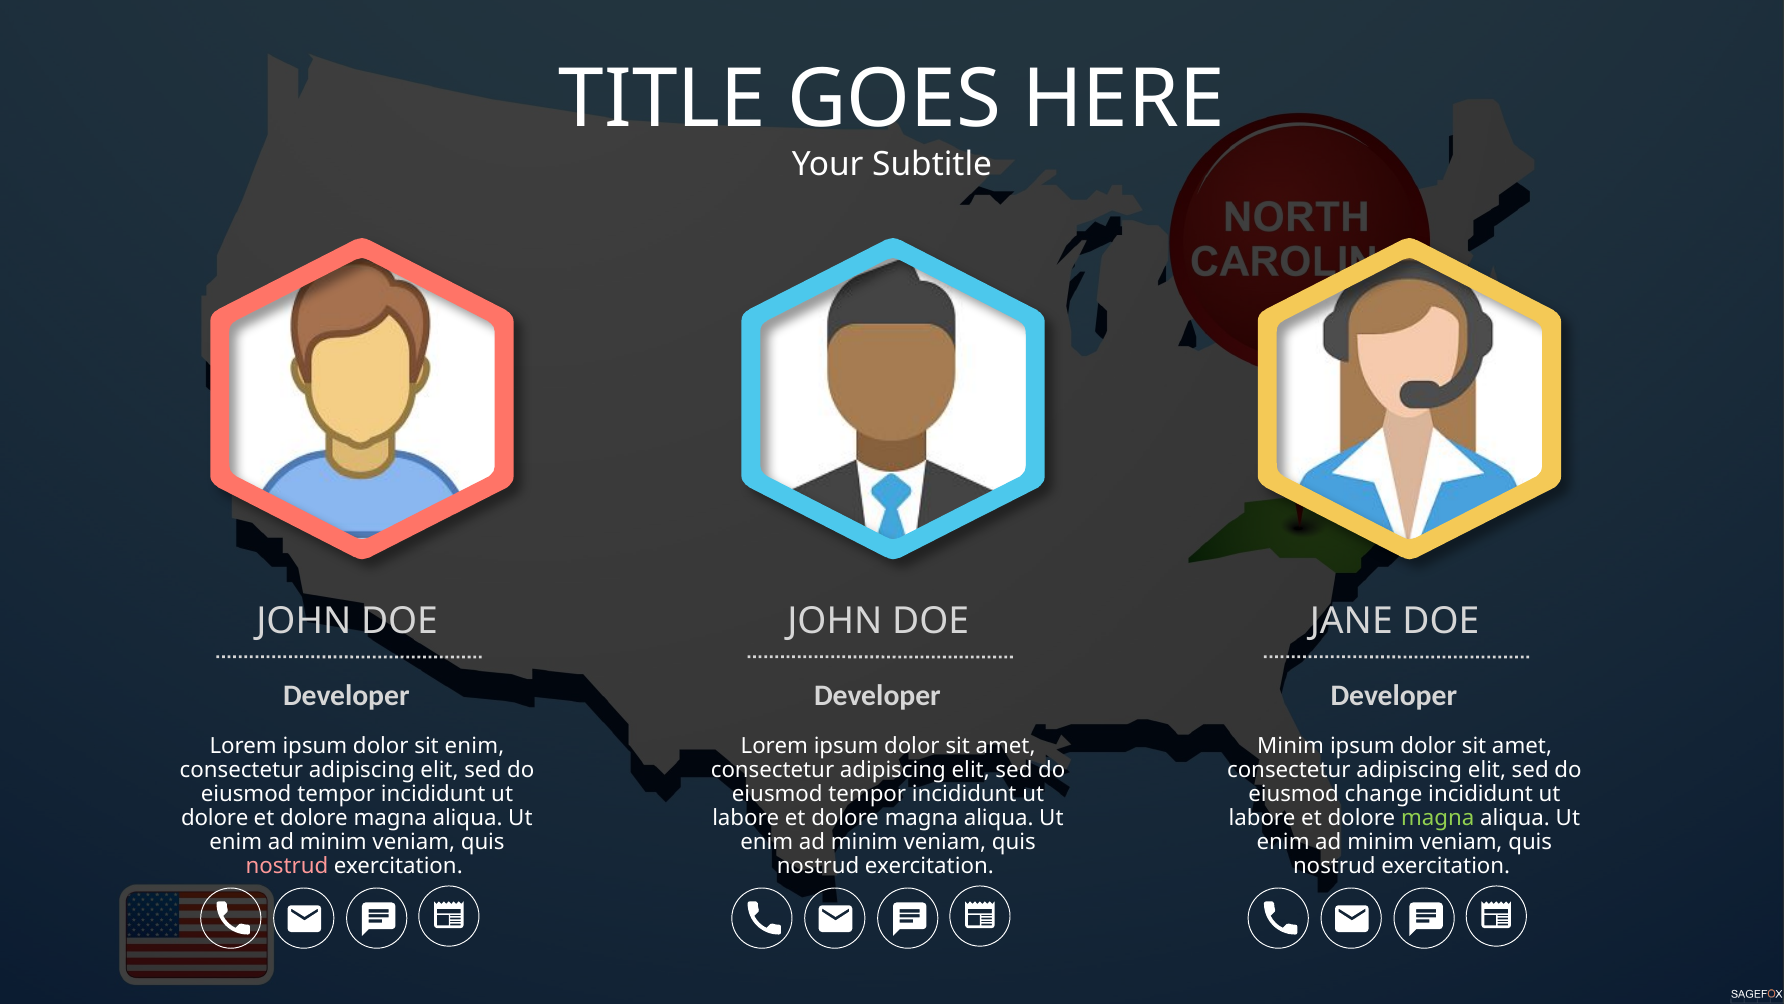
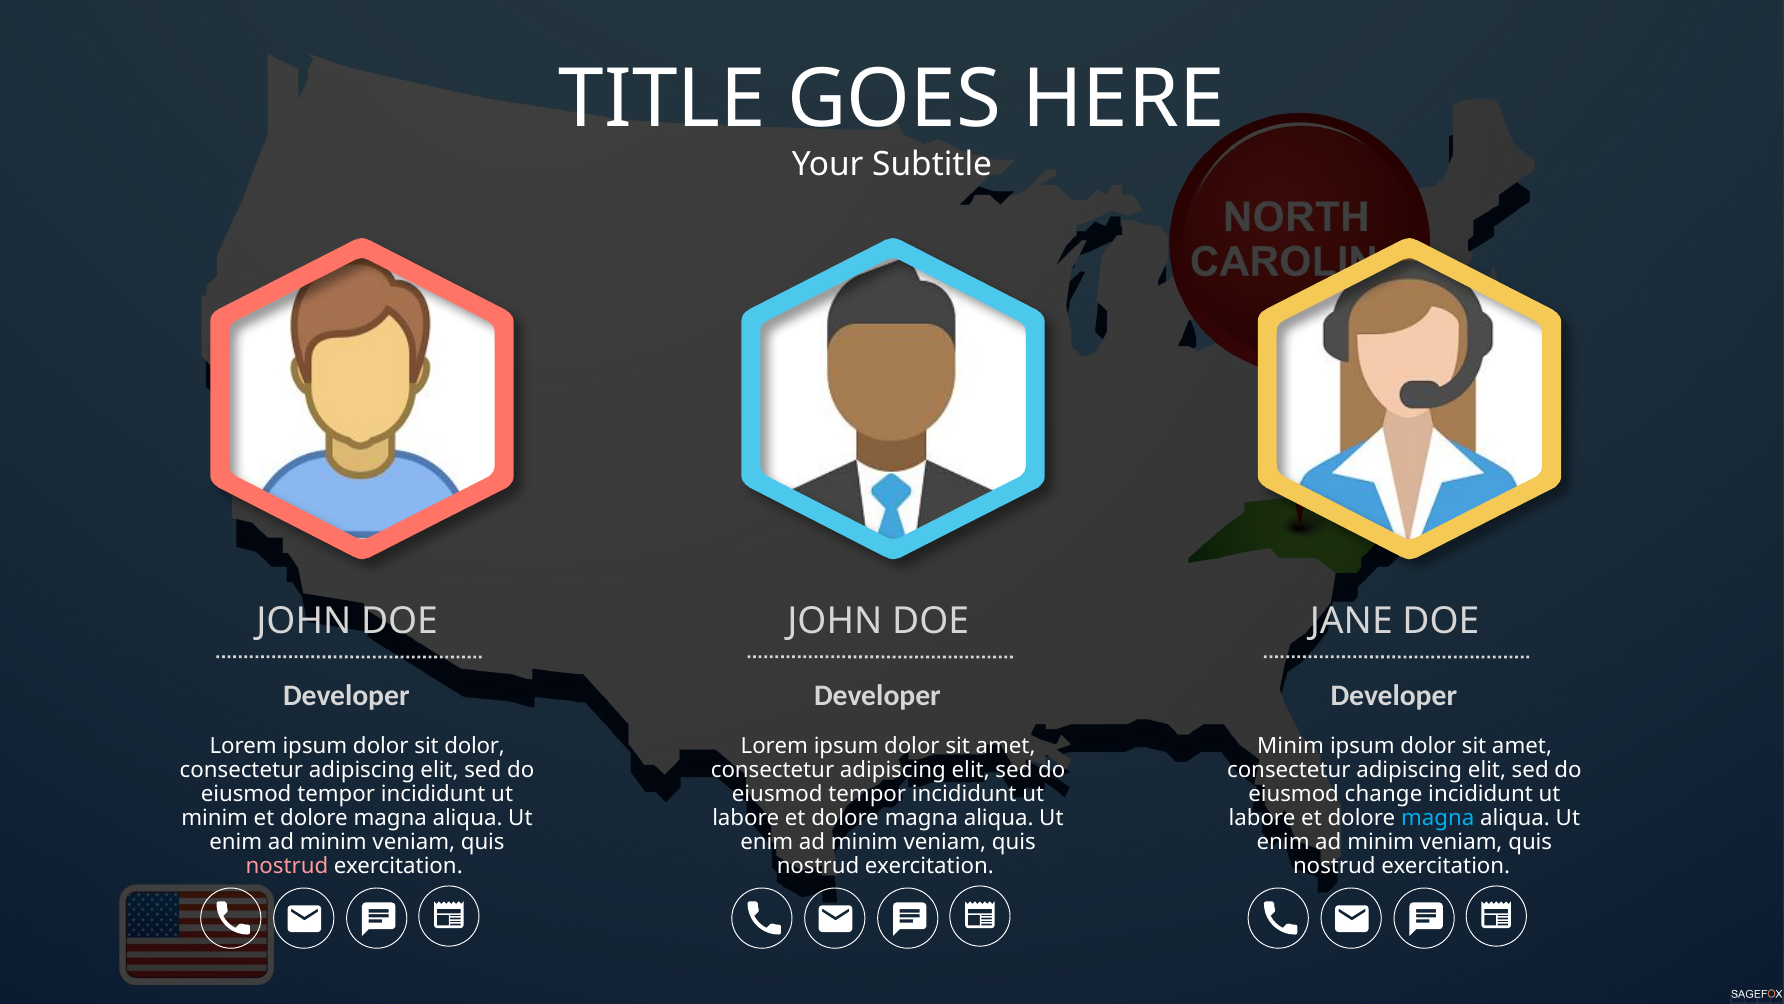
sit enim: enim -> dolor (475, 745)
dolore: dolore -> minim (215, 818)
magna colour: light green -> light blue (1438, 818)
